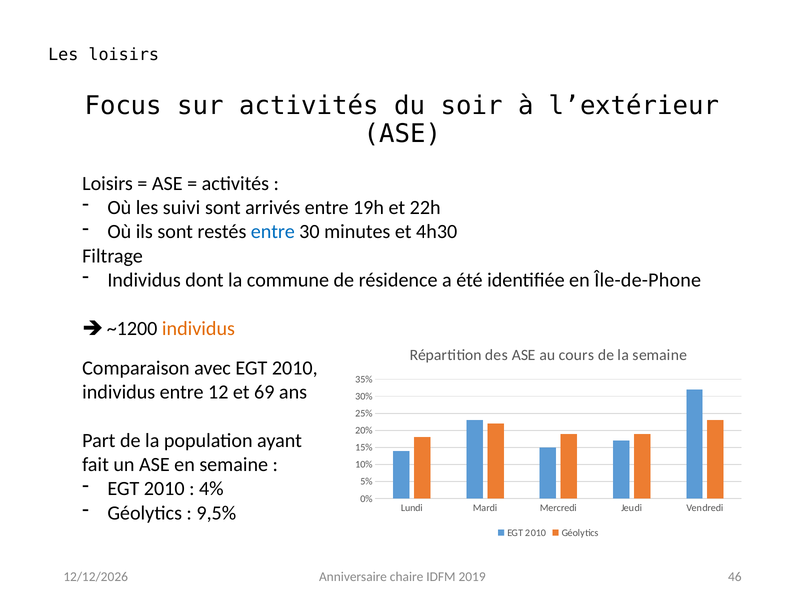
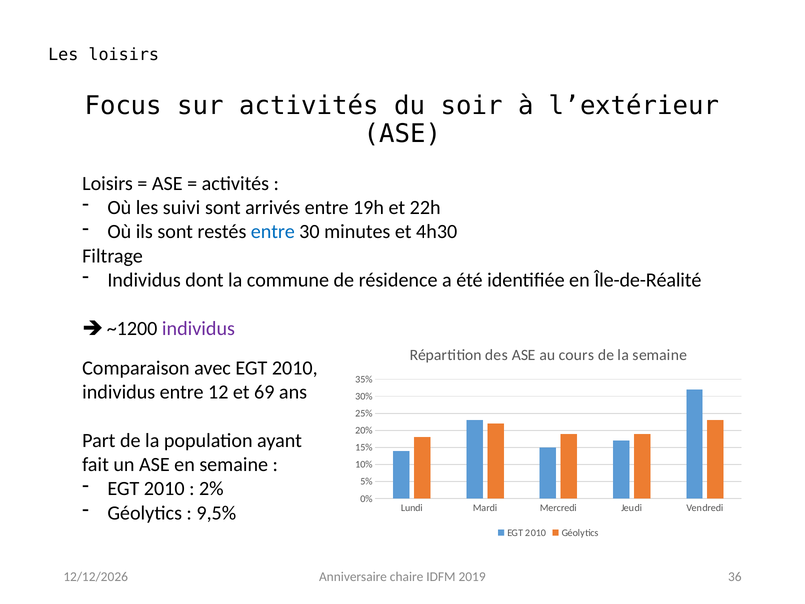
Île-de-Phone: Île-de-Phone -> Île-de-Réalité (648, 280)
individus colour: orange -> purple (198, 328)
4%: 4% -> 2% (211, 489)
46: 46 -> 36 (735, 576)
